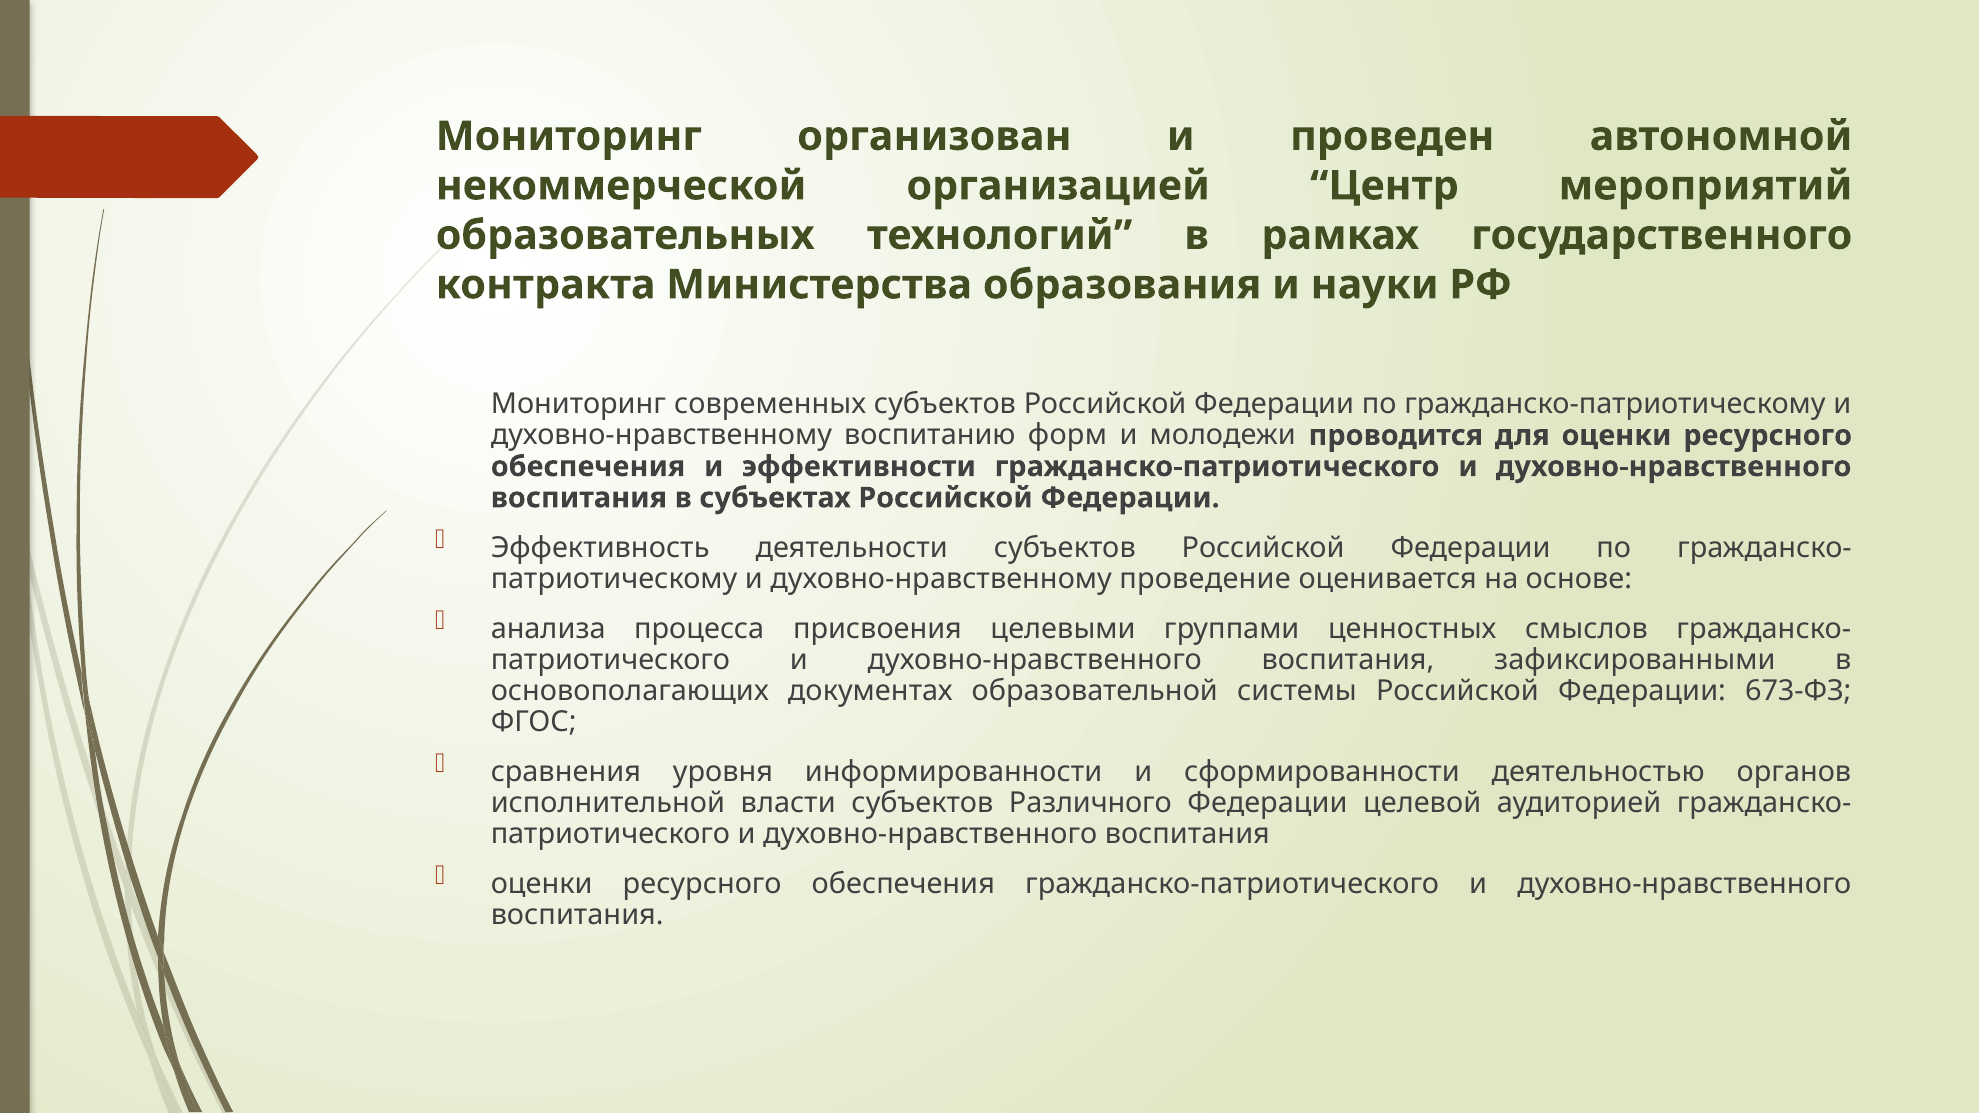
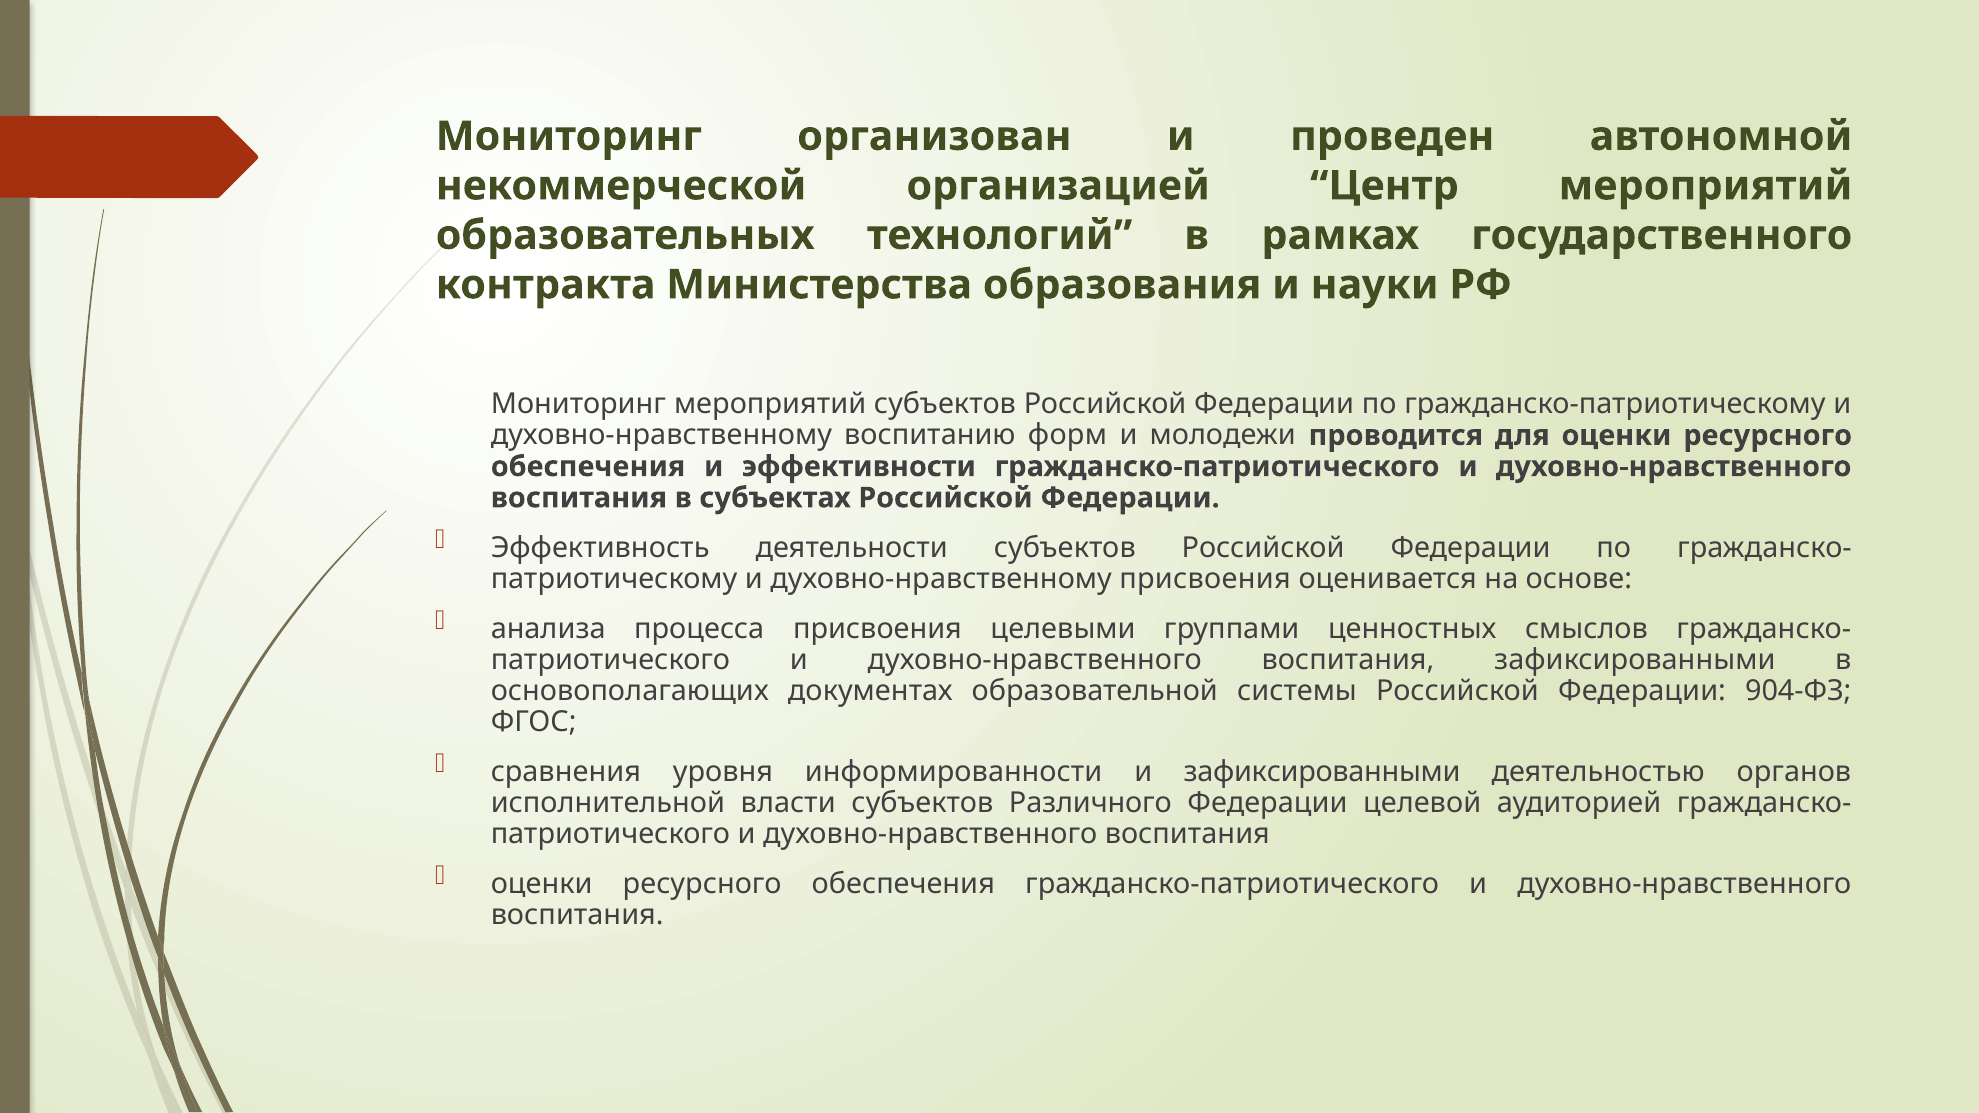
Мониторинг современных: современных -> мероприятий (770, 404)
духовно-нравственному проведение: проведение -> присвоения (1205, 579)
673-ФЗ: 673-ФЗ -> 904-ФЗ (1798, 691)
и сформированности: сформированности -> зафиксированными (1322, 772)
